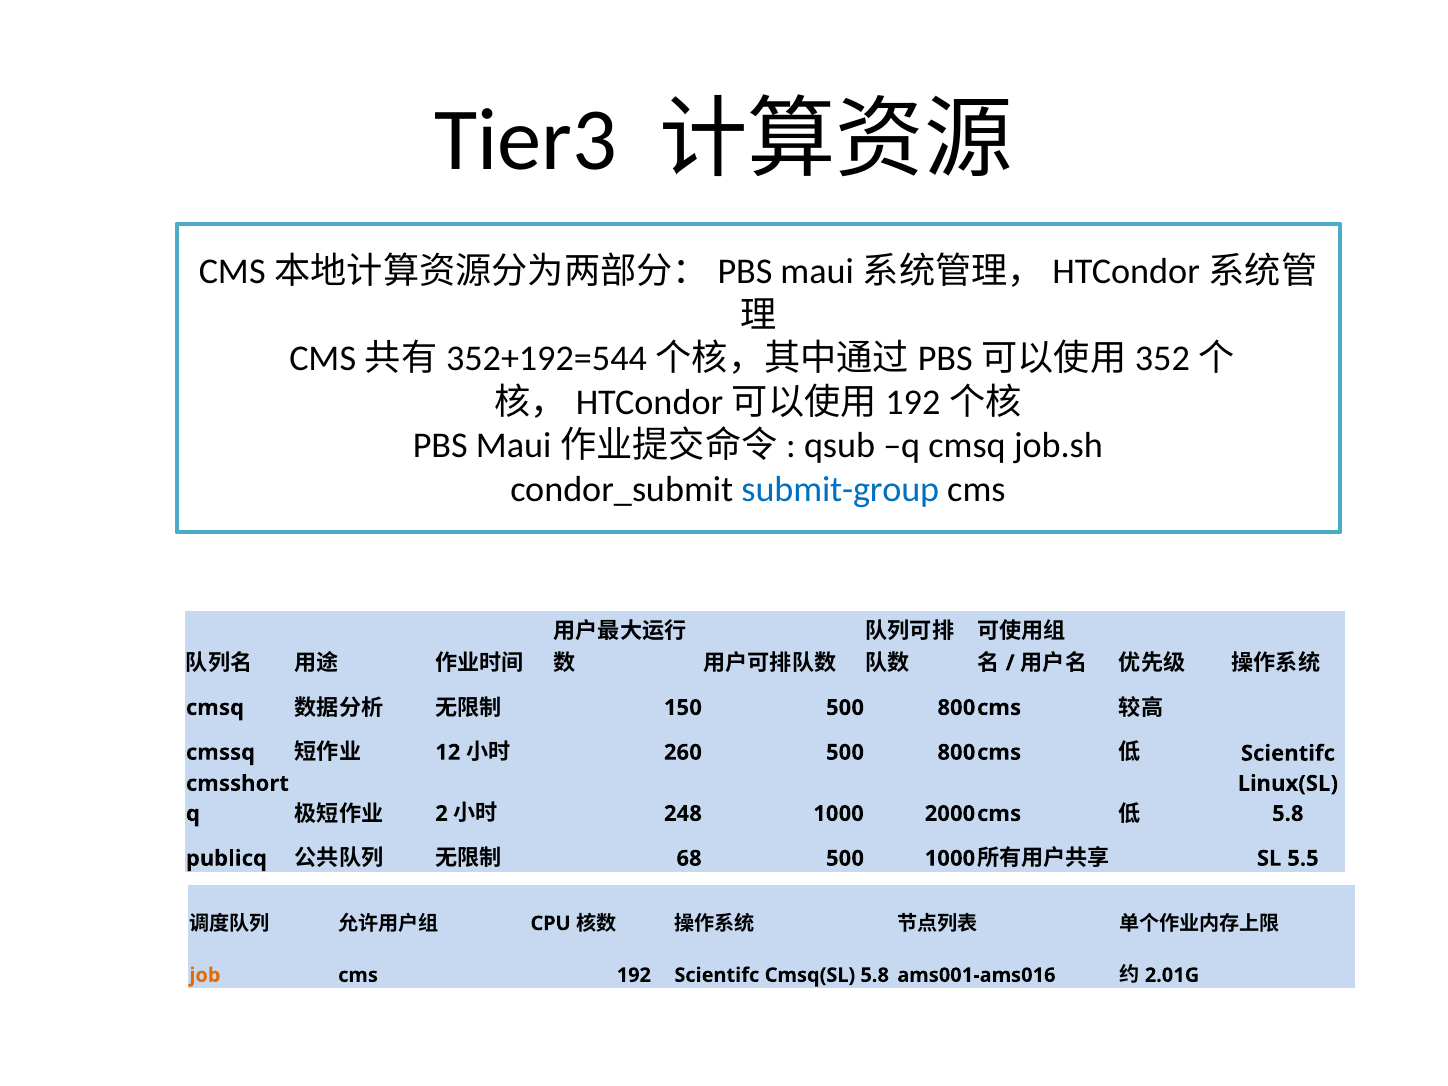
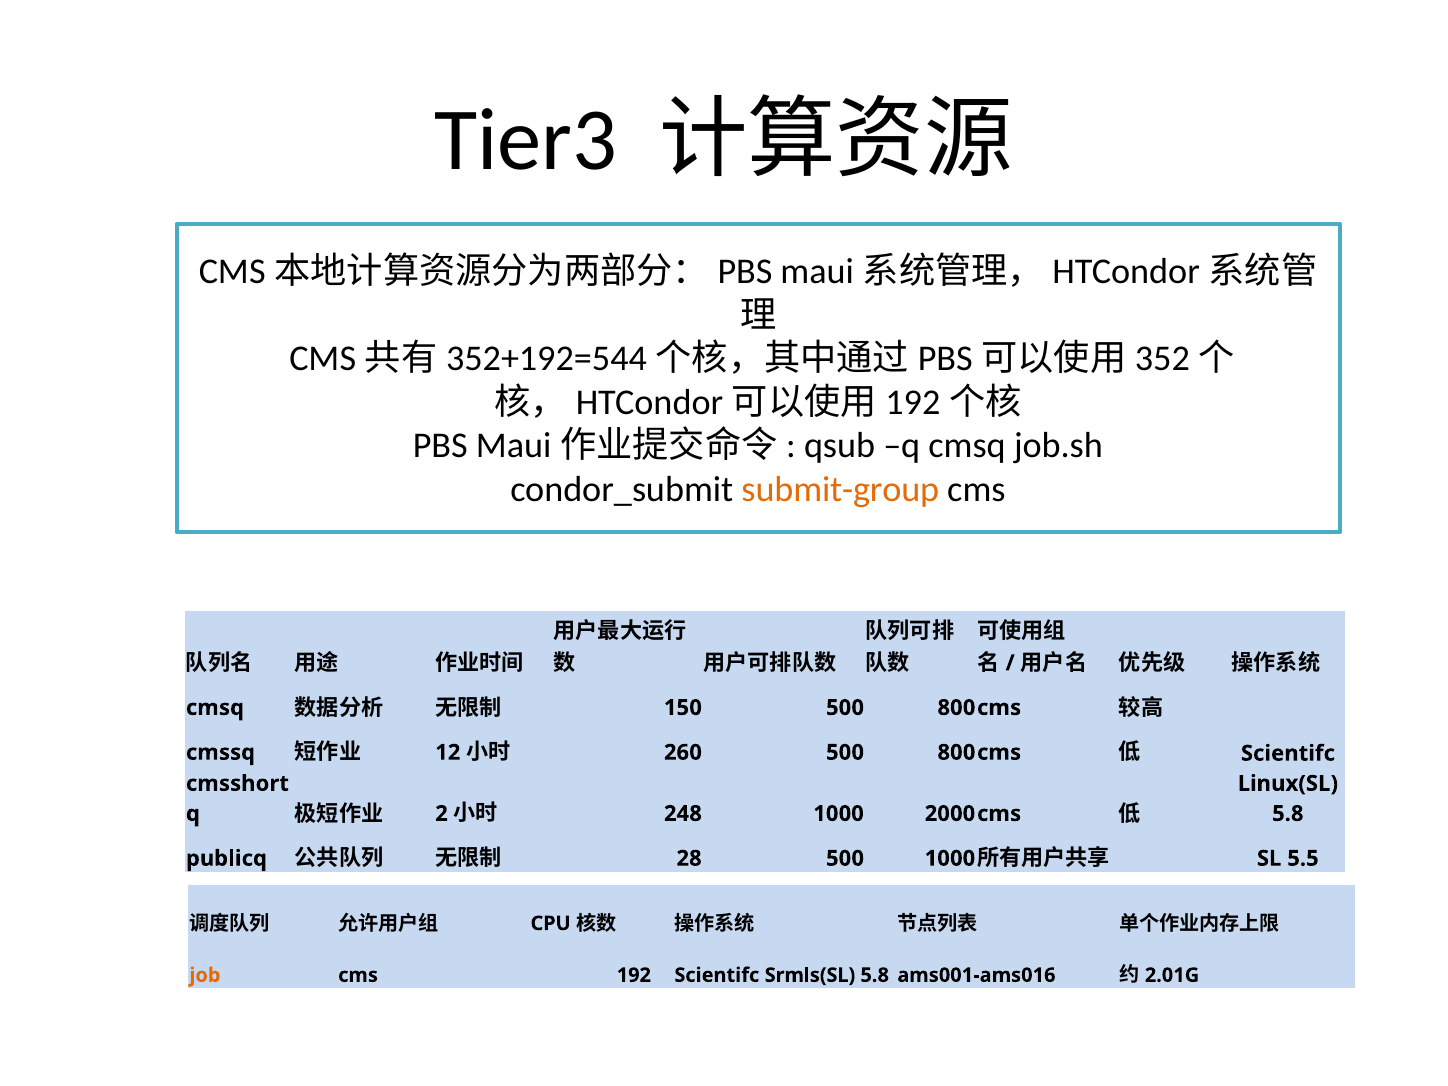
submit-group colour: blue -> orange (840, 489)
68: 68 -> 28 (689, 858)
Cmsq(SL: Cmsq(SL -> Srmls(SL (810, 975)
